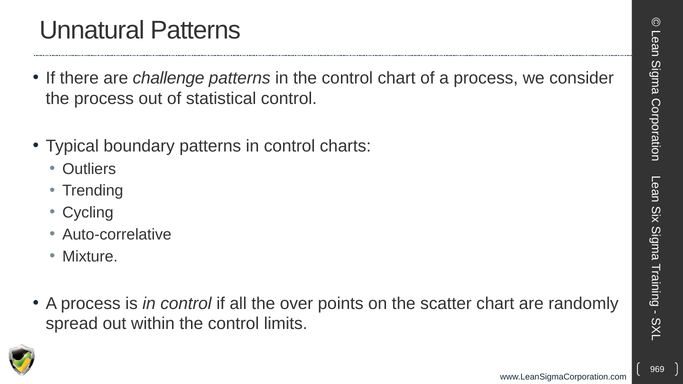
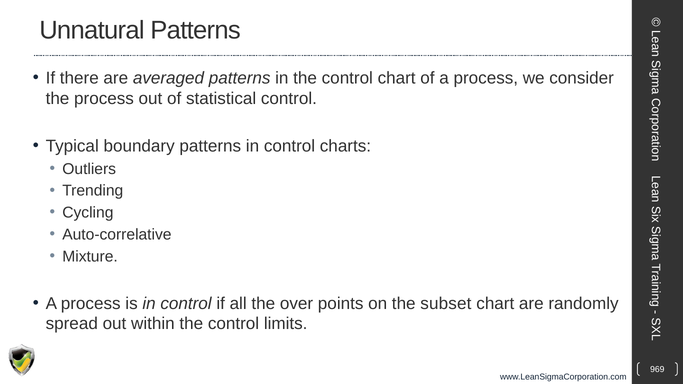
challenge: challenge -> averaged (168, 78)
scatter: scatter -> subset (446, 304)
